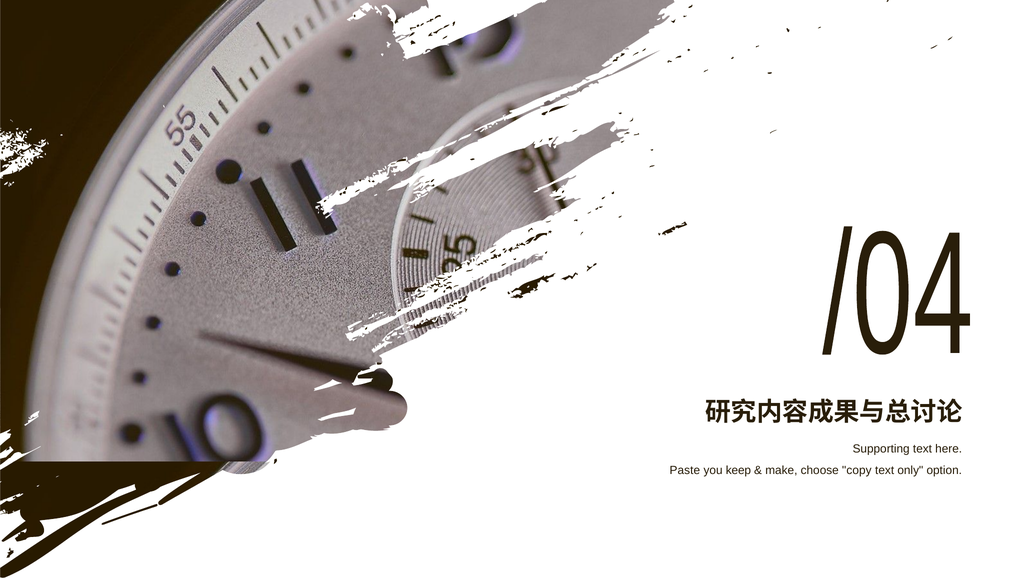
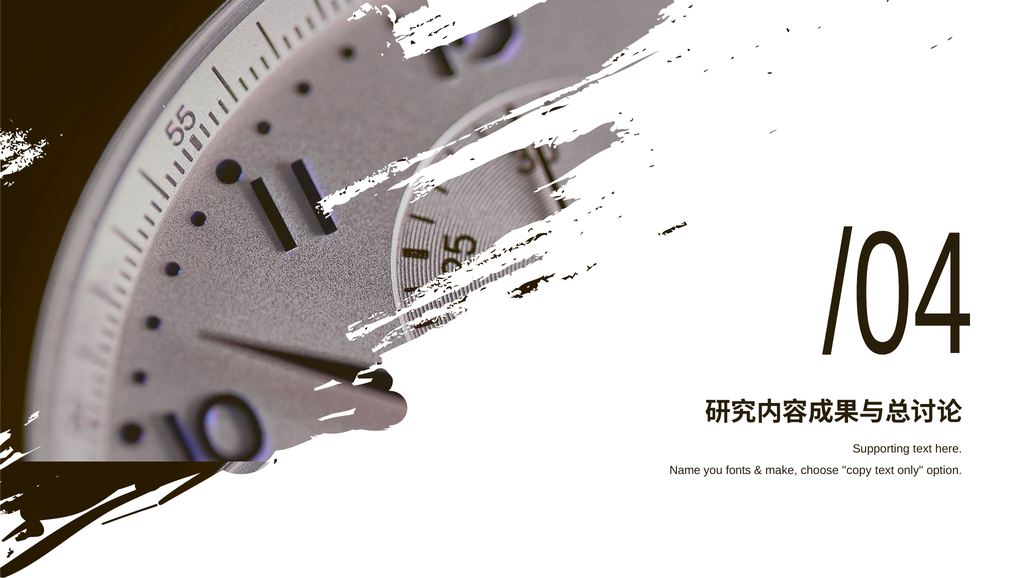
Paste: Paste -> Name (685, 470)
keep: keep -> fonts (738, 470)
